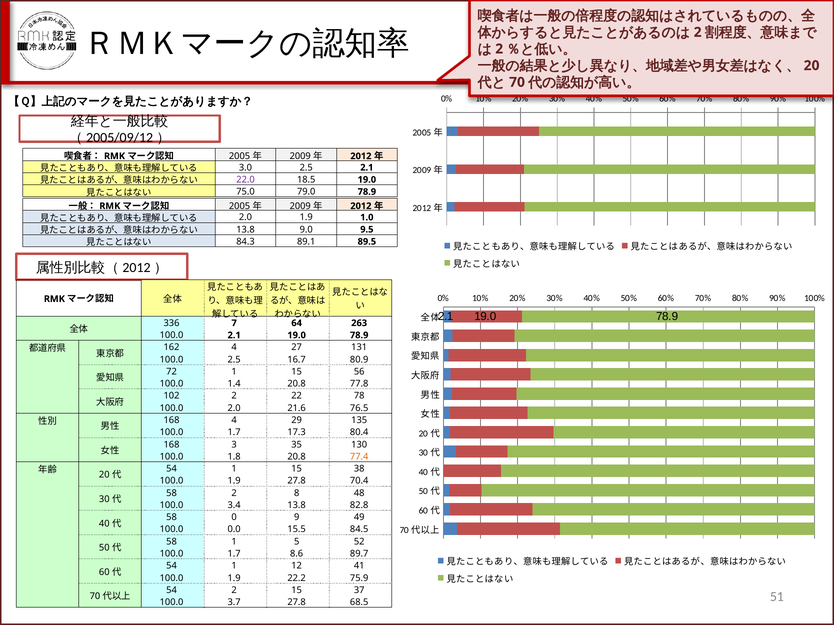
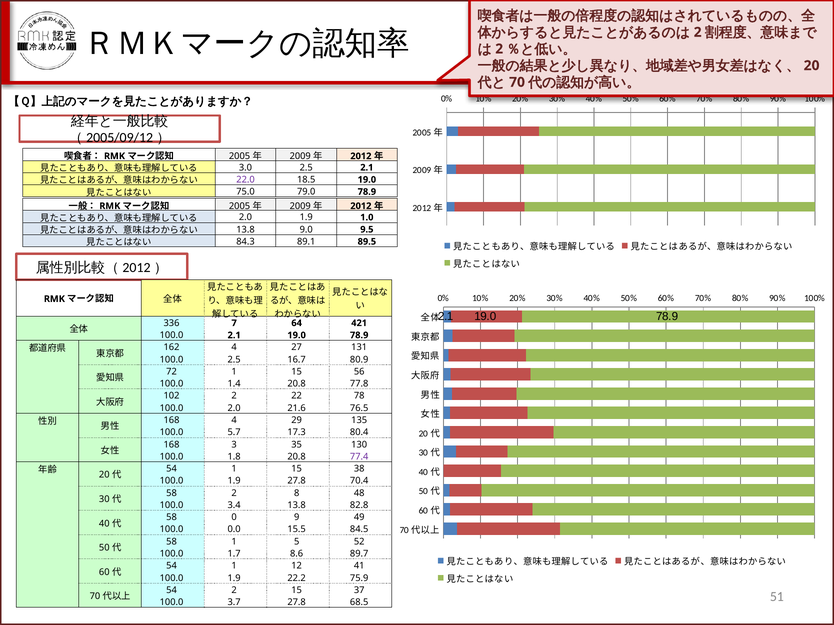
263: 263 -> 421 (359, 323)
1.7: 1.7 -> 5.7 (234, 433)
77.4 colour: orange -> purple (359, 457)
